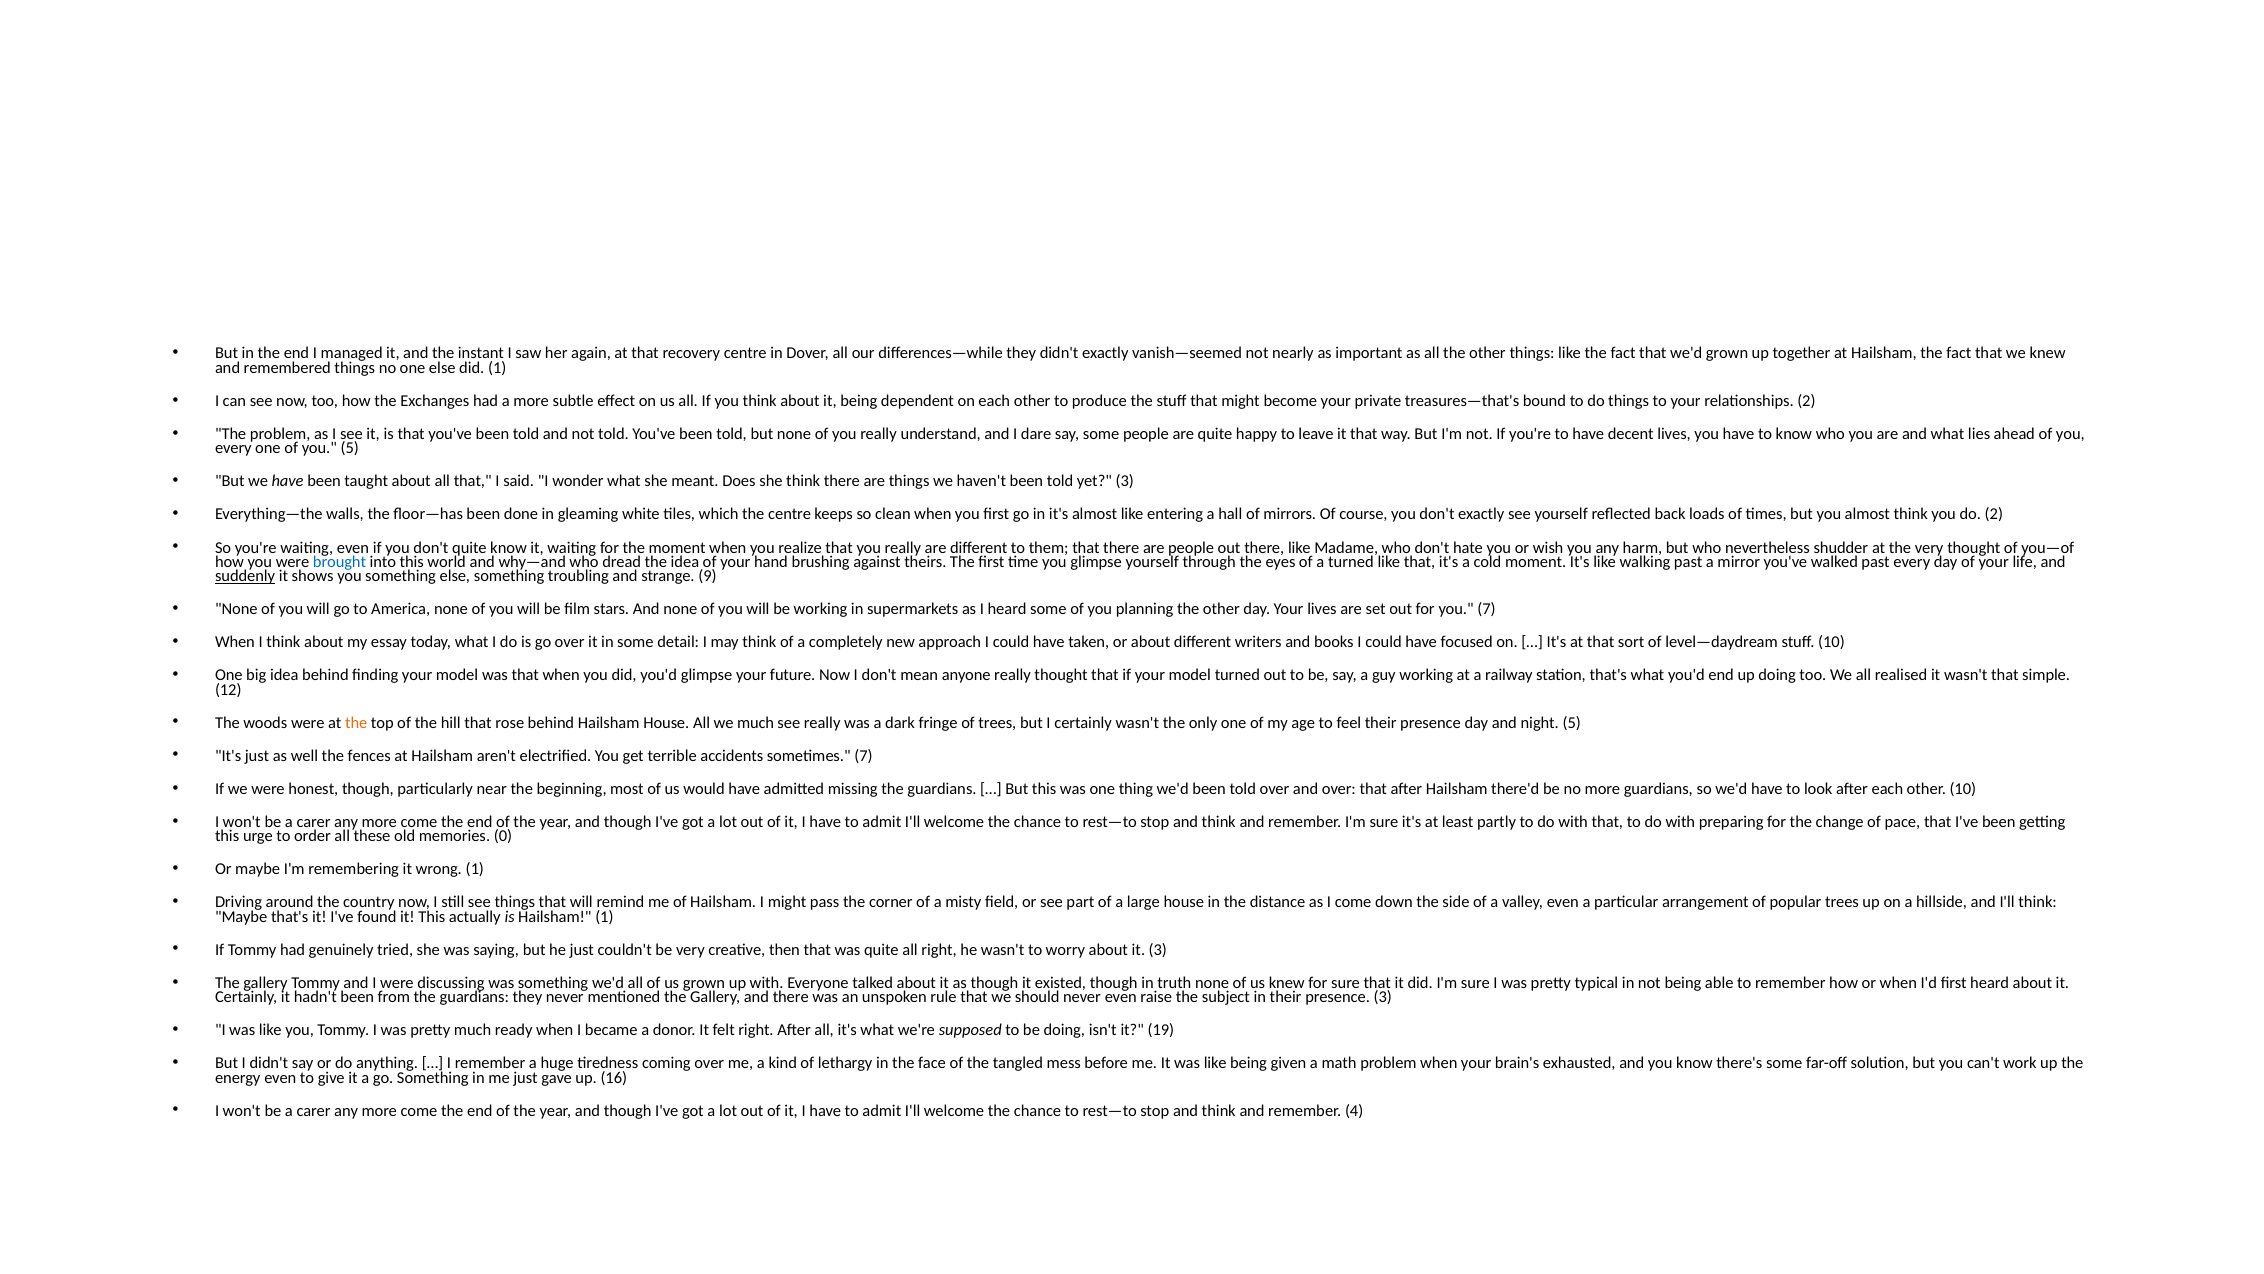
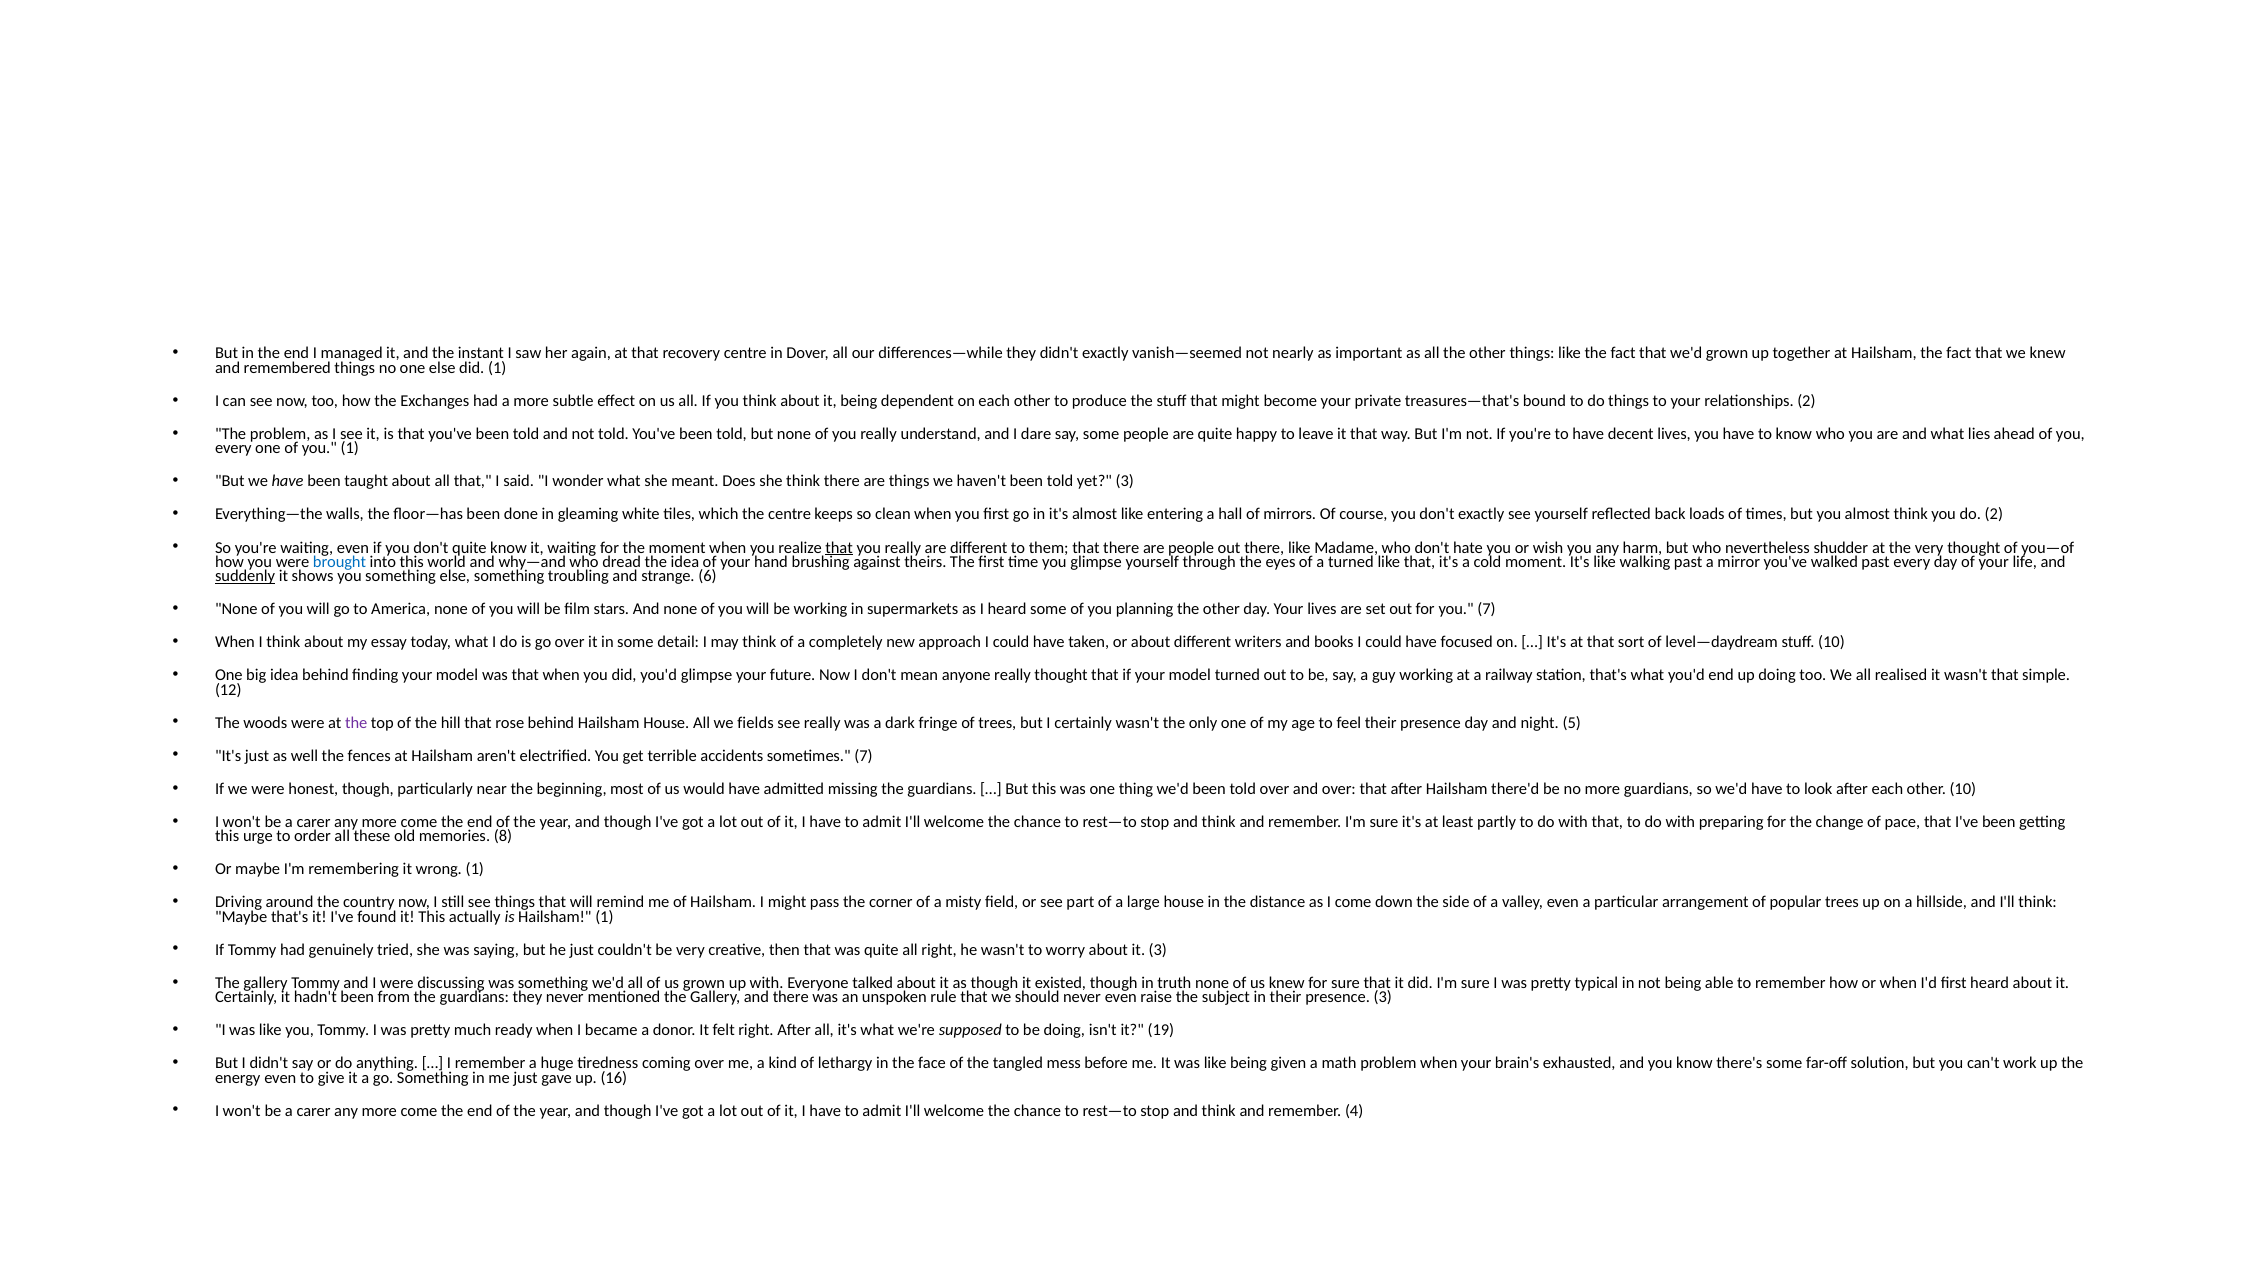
you 5: 5 -> 1 (350, 448)
that underline: none -> present (839, 547)
9: 9 -> 6 (708, 576)
the colour: orange -> purple (356, 722)
we much: much -> fields (756, 722)
0: 0 -> 8 (503, 836)
